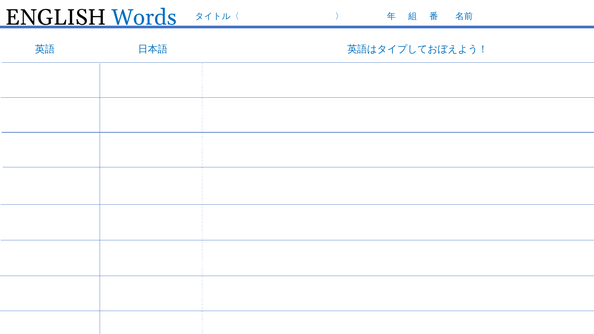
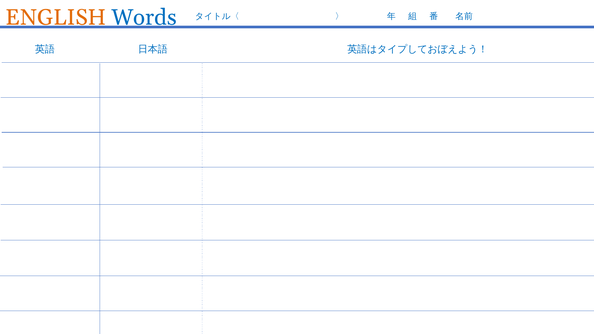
ENGLISH colour: black -> orange (56, 18)
